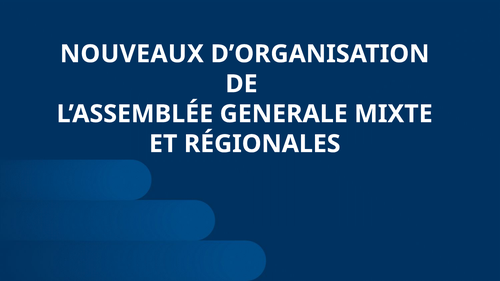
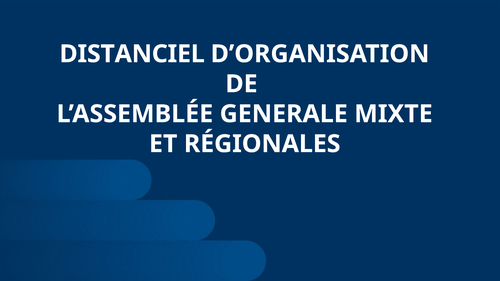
NOUVEAUX: NOUVEAUX -> DISTANCIEL (132, 54)
